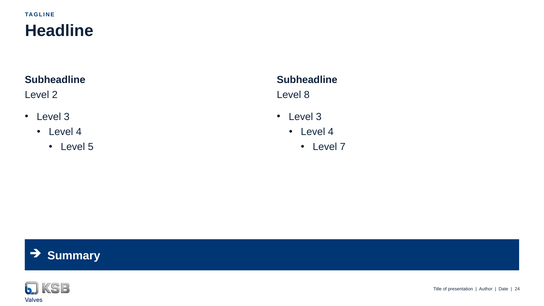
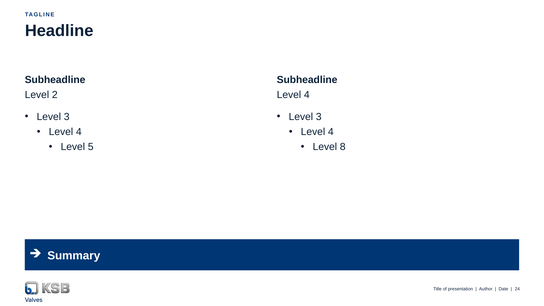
8: 8 -> 4 (307, 95)
7: 7 -> 8 (343, 147)
